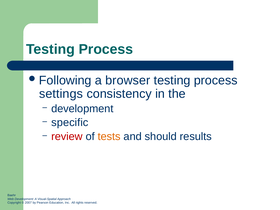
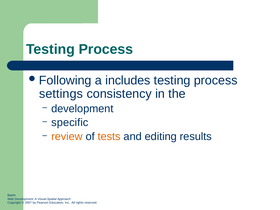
browser: browser -> includes (128, 80)
review colour: red -> orange (67, 136)
should: should -> editing (161, 136)
